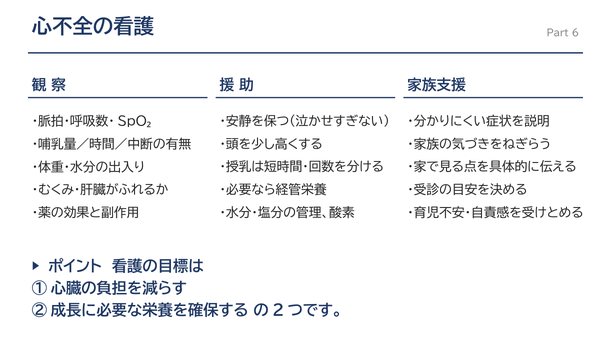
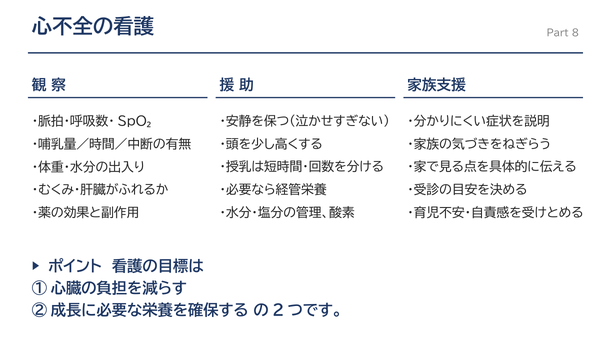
6: 6 -> 8 (575, 33)
